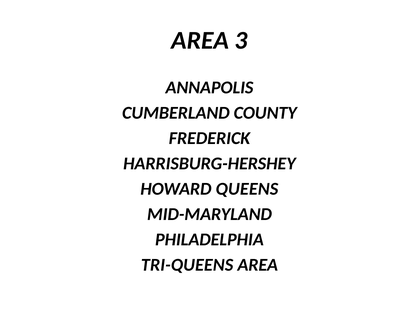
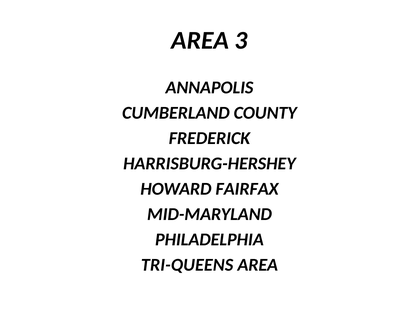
QUEENS: QUEENS -> FAIRFAX (247, 189)
